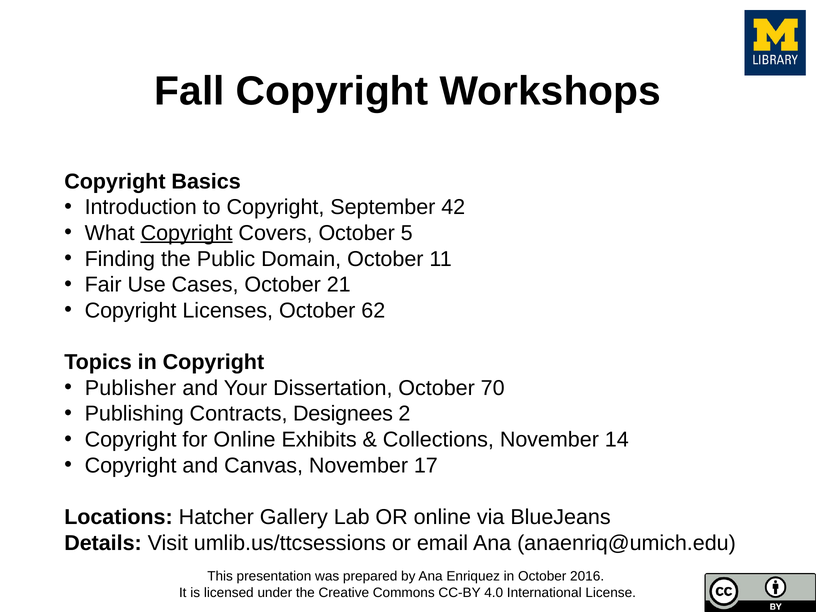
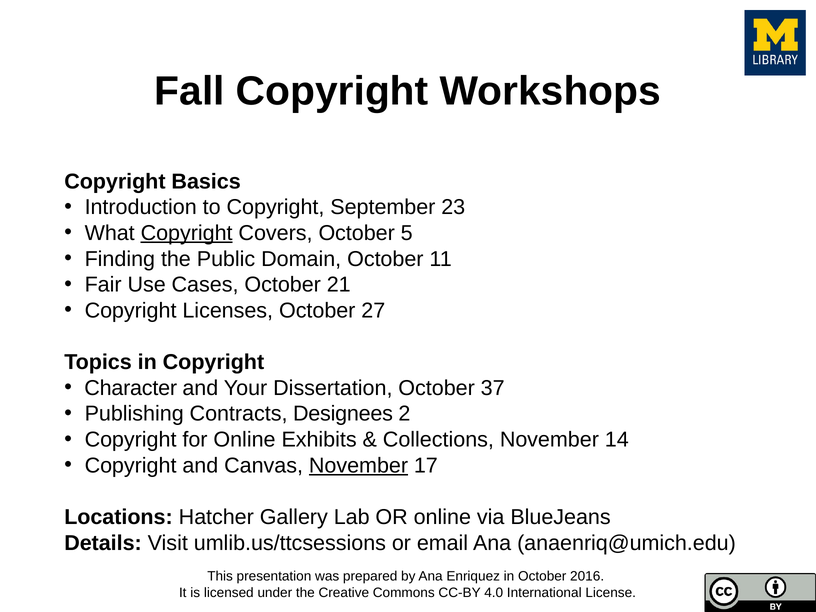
42: 42 -> 23 (453, 207)
62: 62 -> 27 (373, 311)
Publisher: Publisher -> Character (131, 388)
70: 70 -> 37 (493, 388)
November underline: none -> present (359, 466)
